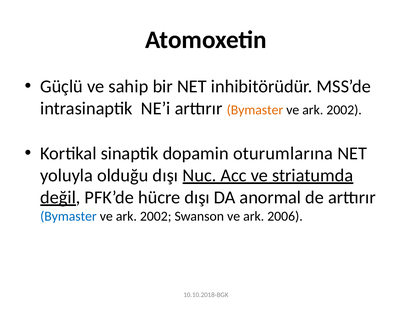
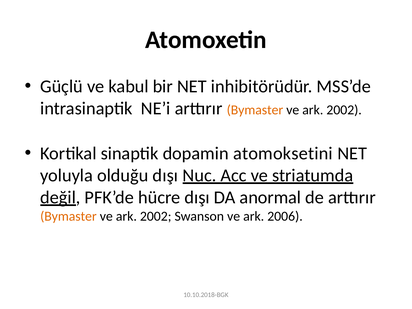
sahip: sahip -> kabul (129, 86)
oturumlarına: oturumlarına -> atomoksetini (283, 153)
Bymaster colour: blue -> orange (68, 216)
